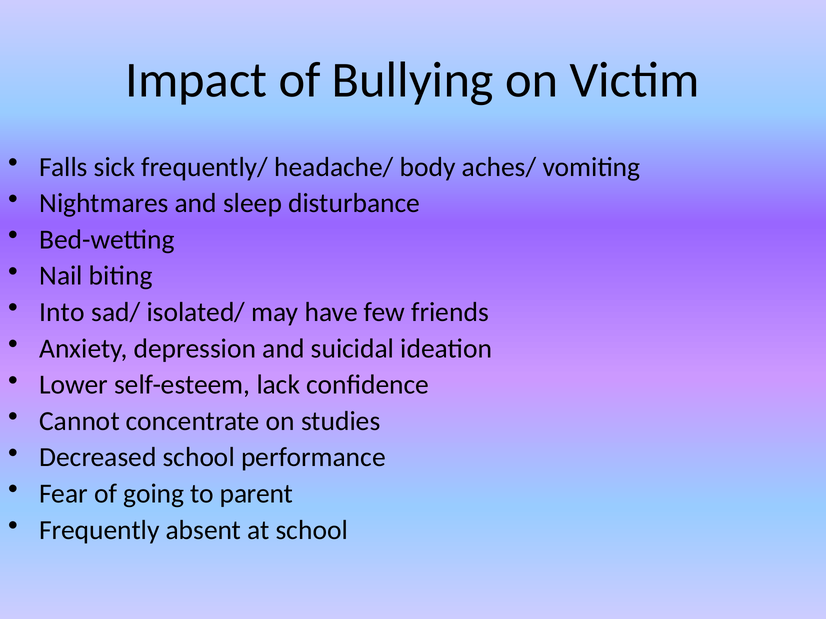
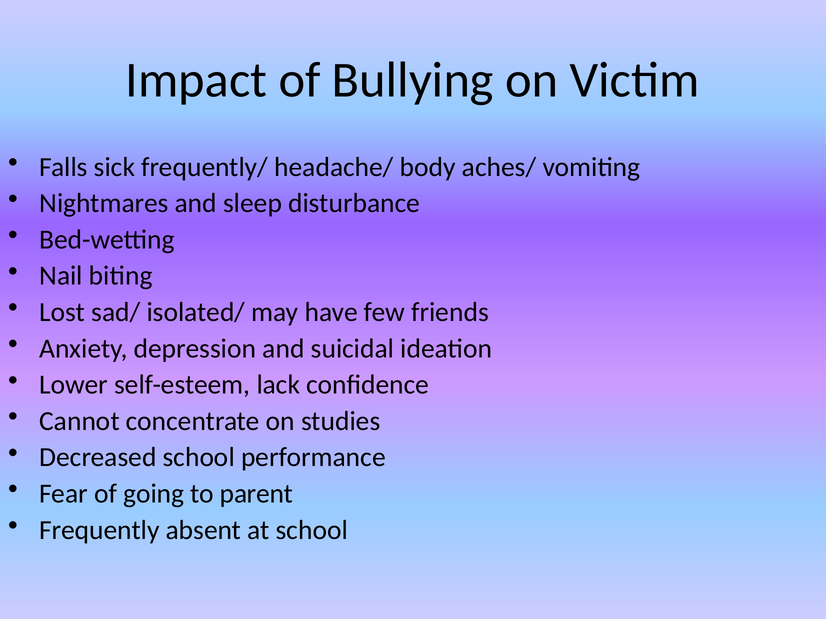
Into: Into -> Lost (62, 312)
